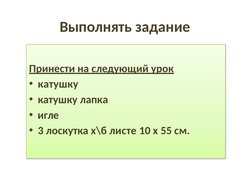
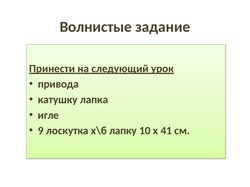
Выполнять: Выполнять -> Волнистые (96, 27)
катушку: катушку -> привода (58, 84)
3: 3 -> 9 (41, 131)
листе: листе -> лапку (123, 131)
55: 55 -> 41 (166, 131)
